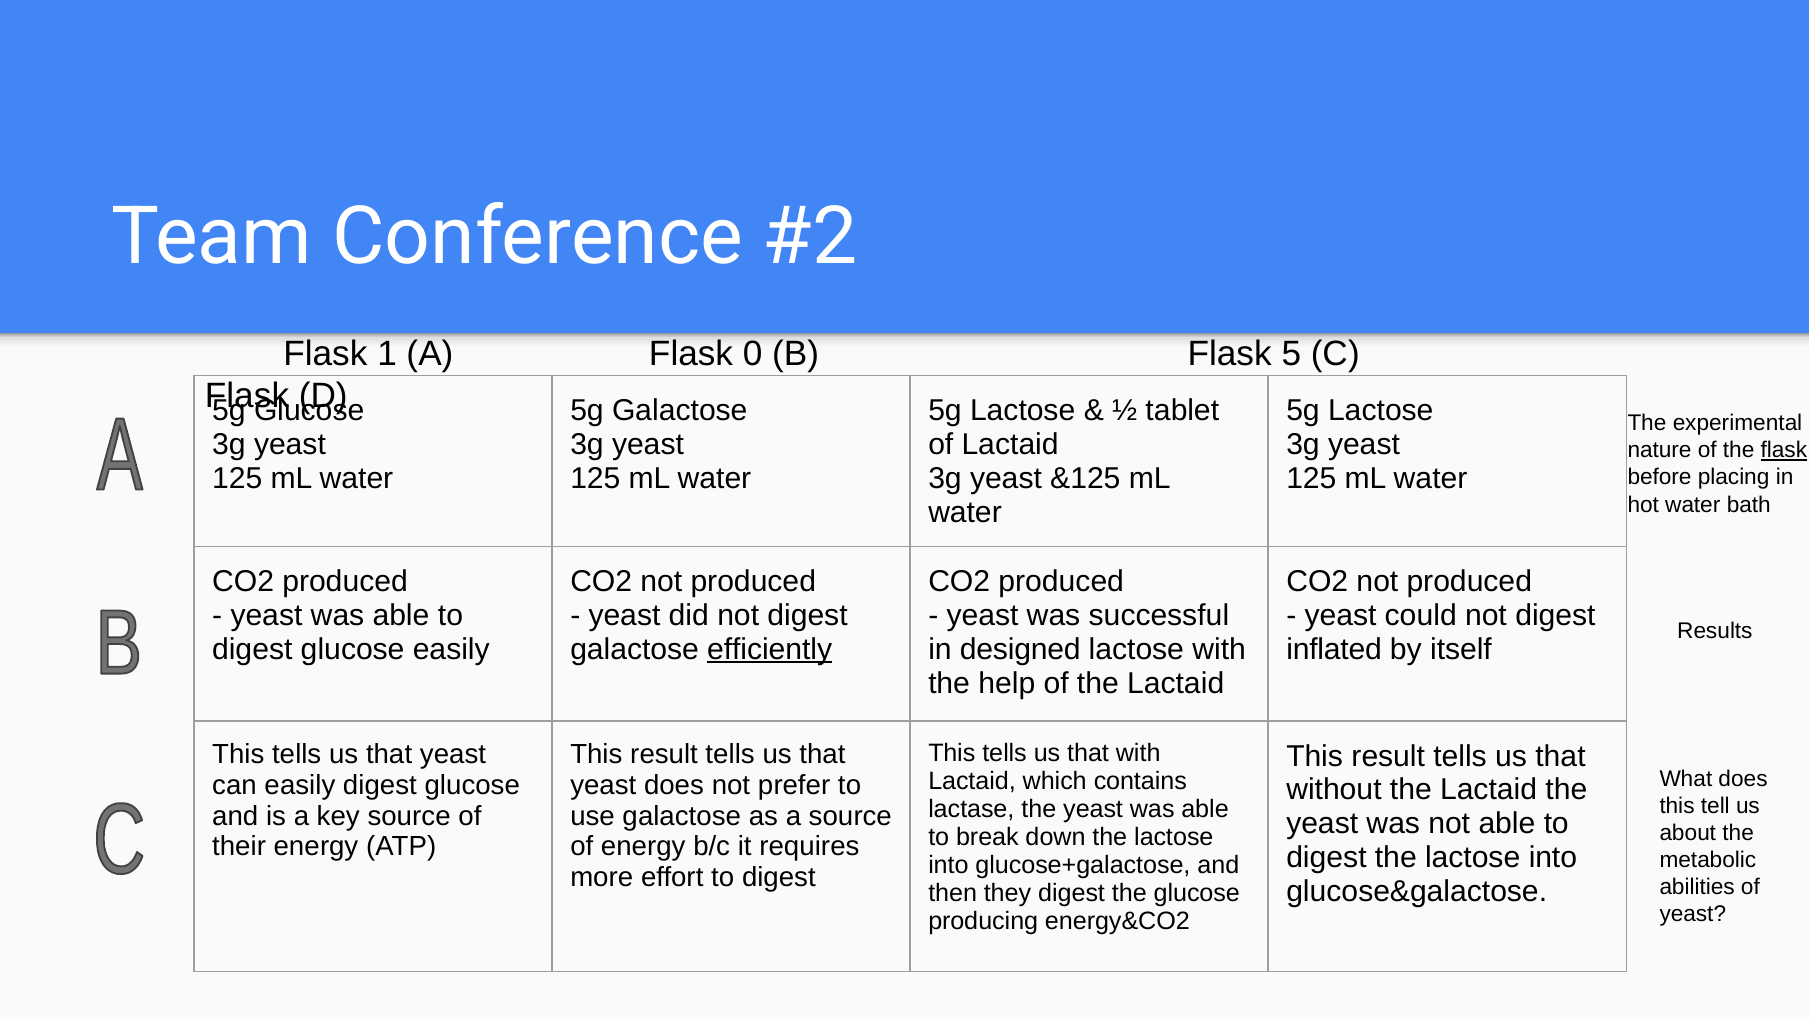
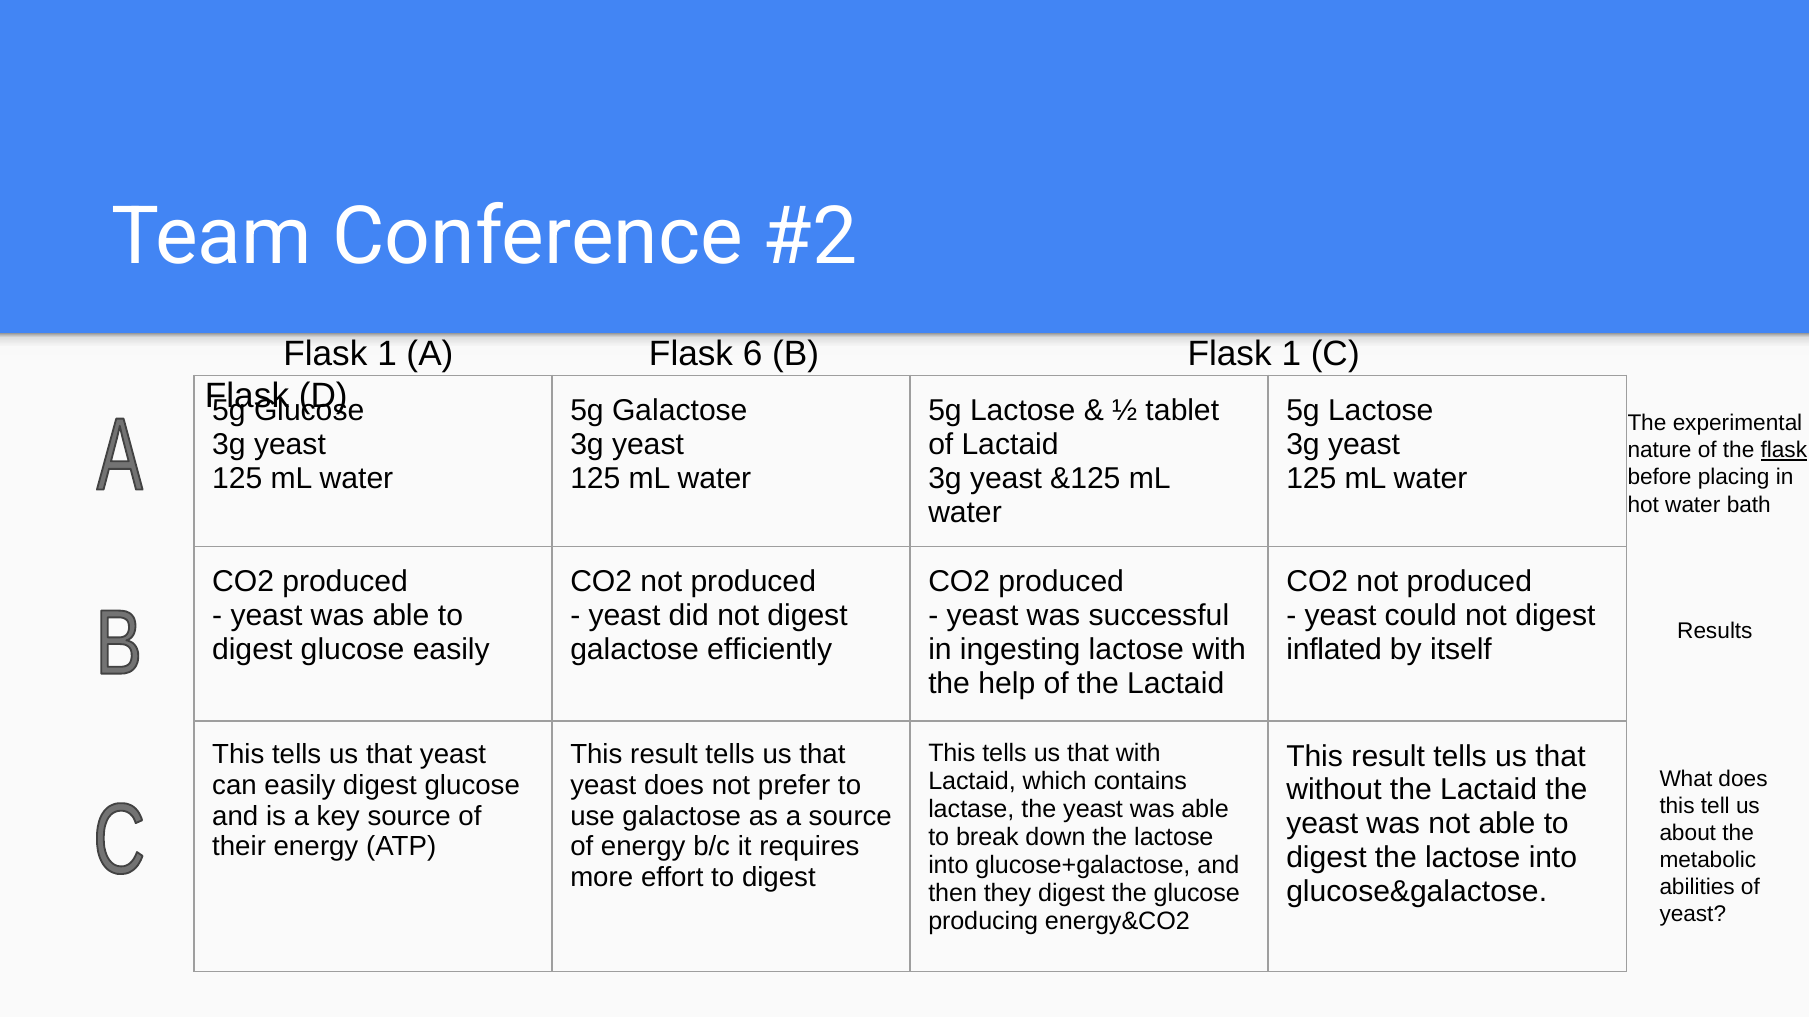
0: 0 -> 6 (753, 354)
B Flask 5: 5 -> 1 (1291, 354)
efficiently underline: present -> none (770, 650)
designed: designed -> ingesting (1020, 650)
